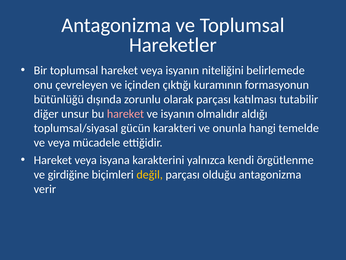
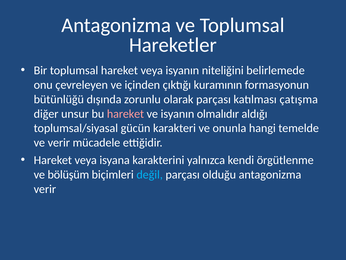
tutabilir: tutabilir -> çatışma (299, 99)
ve veya: veya -> verir (59, 142)
girdiğine: girdiğine -> bölüşüm (68, 174)
değil colour: yellow -> light blue (150, 174)
